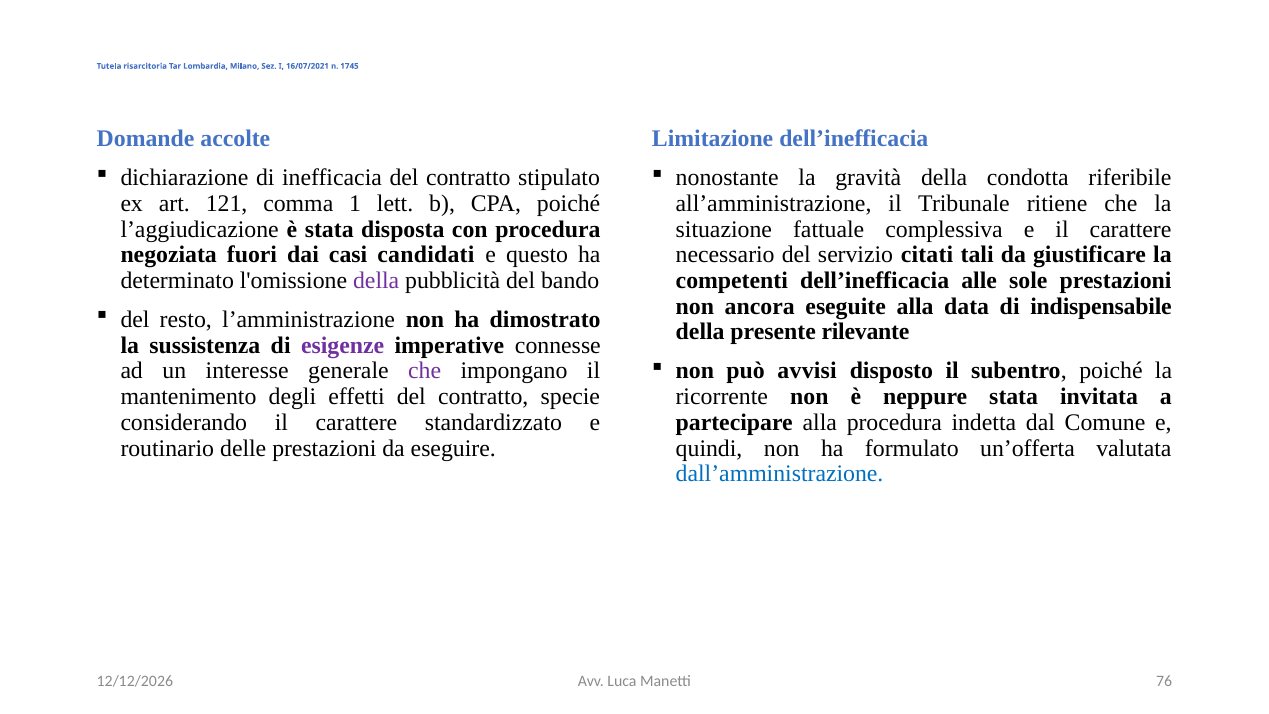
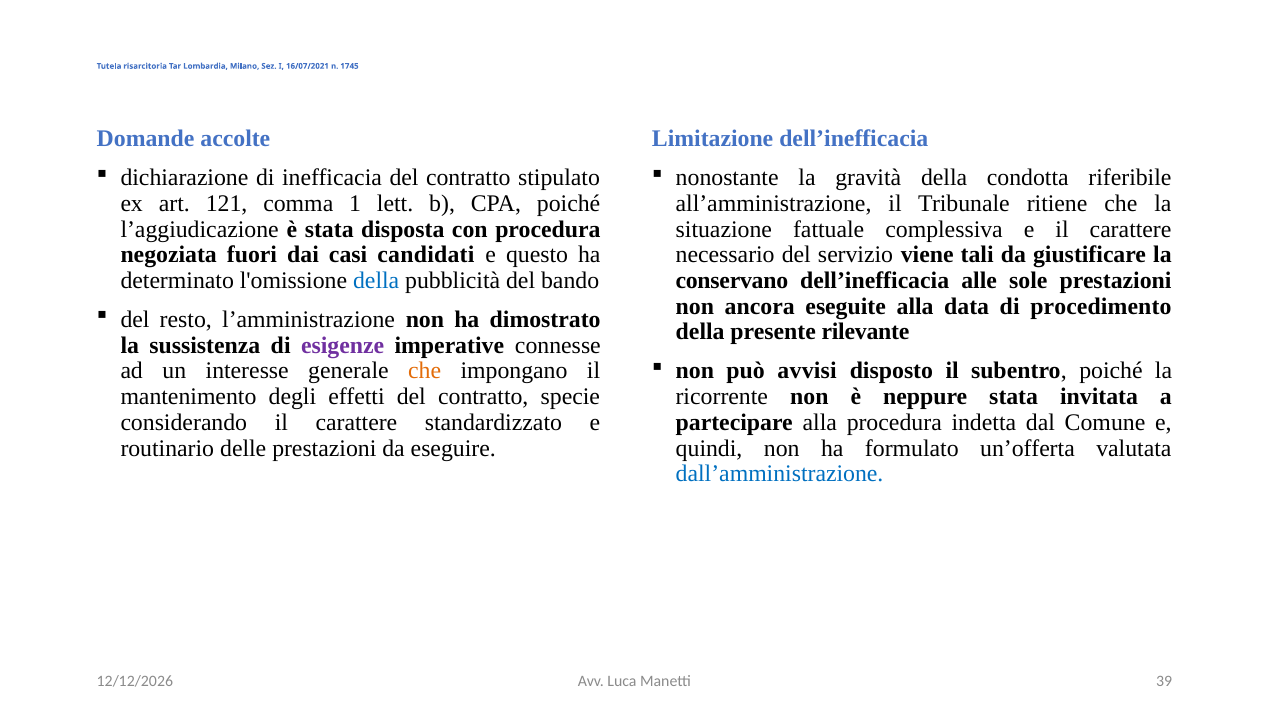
citati: citati -> viene (927, 255)
della colour: purple -> blue (376, 281)
competenti: competenti -> conservano (732, 281)
indispensabile: indispensabile -> procedimento (1101, 306)
che colour: purple -> orange (425, 371)
76: 76 -> 39 (1164, 682)
